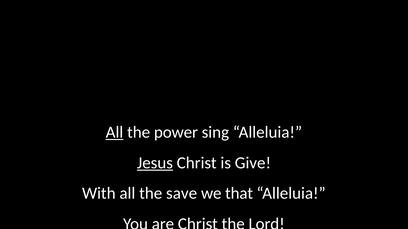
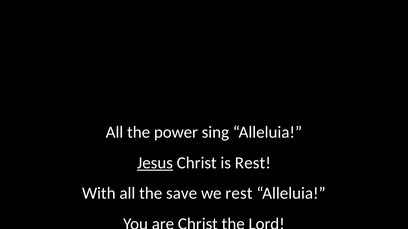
All underline: present -> none (114, 133)
is Give: Give -> Rest (253, 163)
we that: that -> rest (239, 194)
